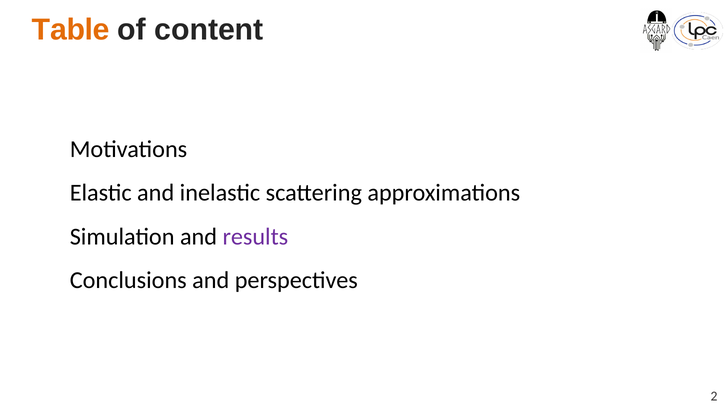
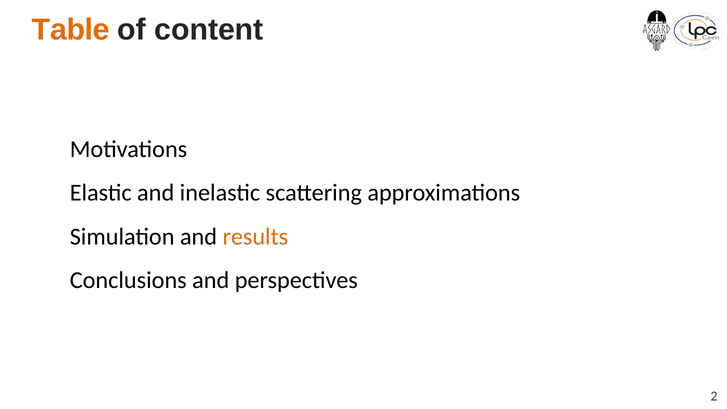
results colour: purple -> orange (255, 237)
